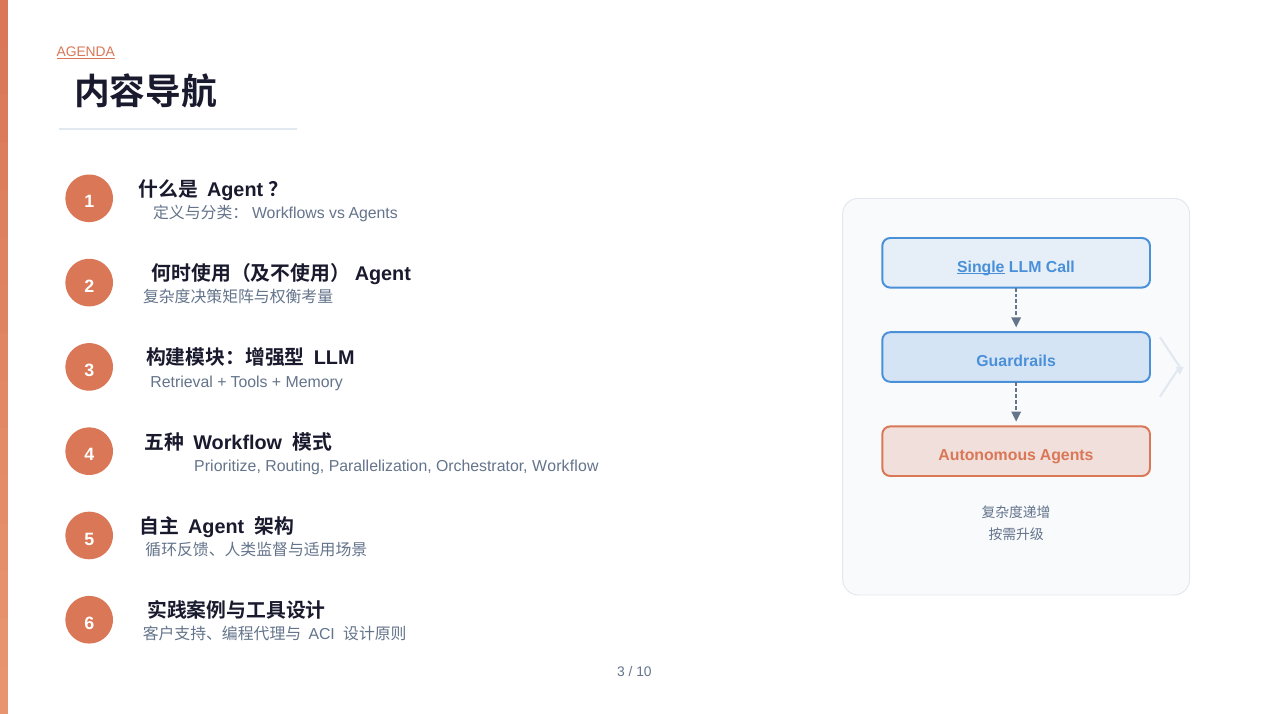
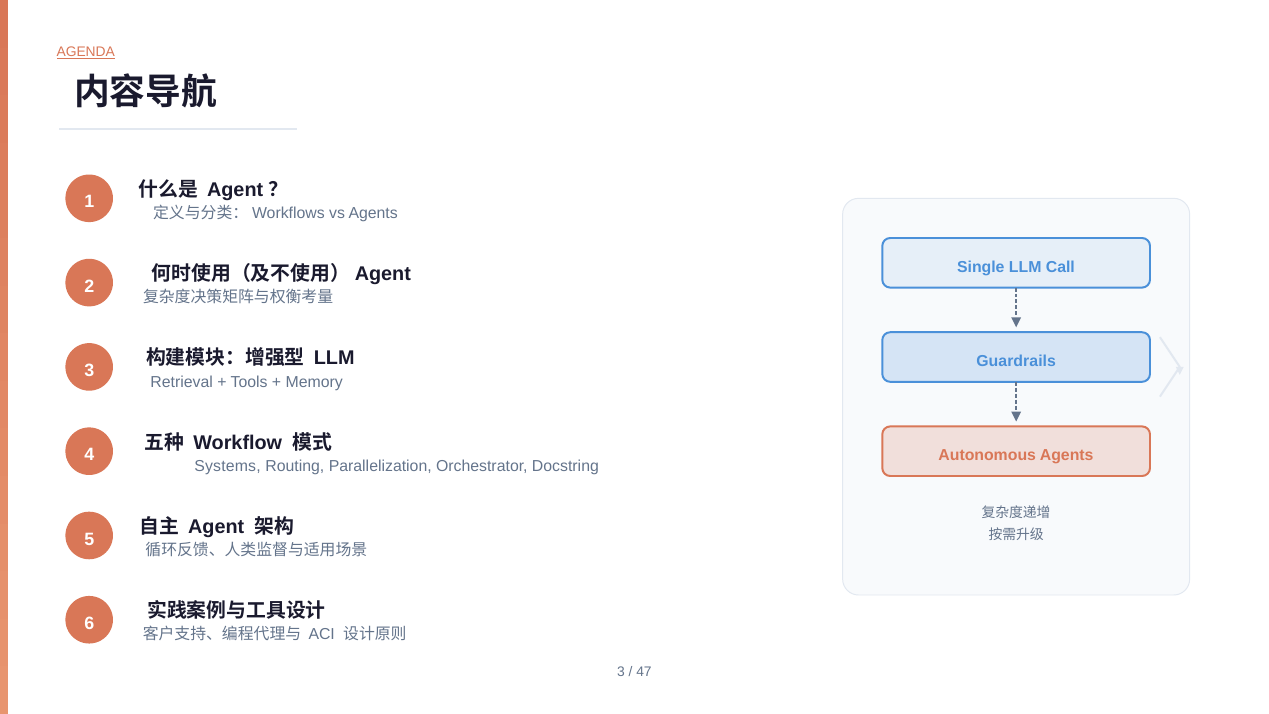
Single underline: present -> none (981, 267)
Prioritize: Prioritize -> Systems (228, 466)
Orchestrator Workflow: Workflow -> Docstring (565, 466)
10: 10 -> 47 (644, 672)
